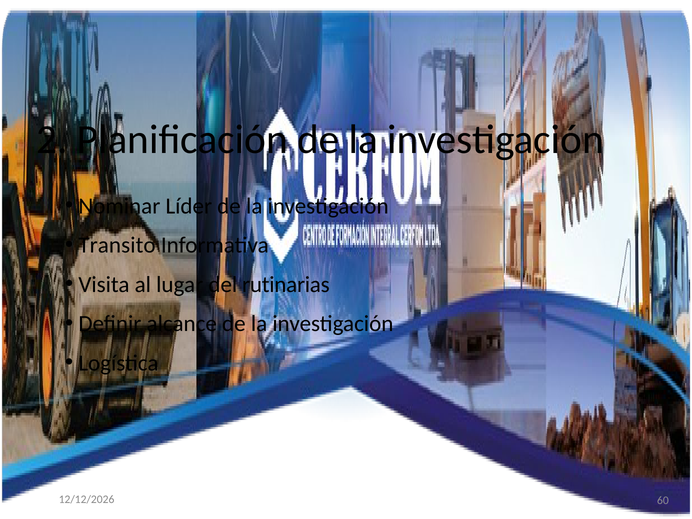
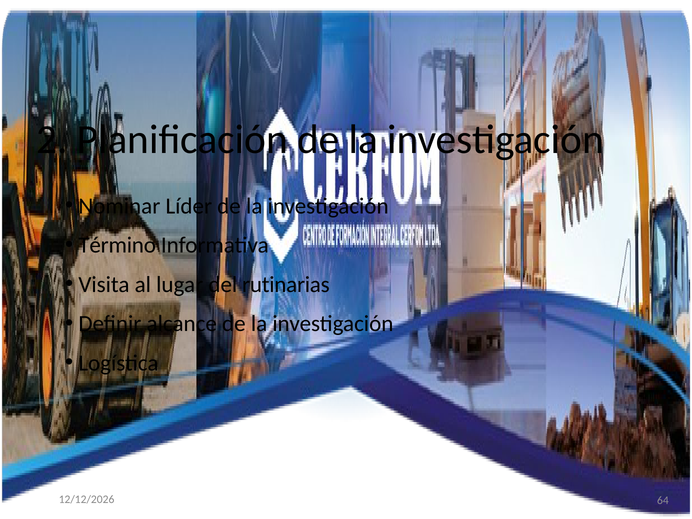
Transito: Transito -> Término (117, 245)
60: 60 -> 64 (663, 501)
